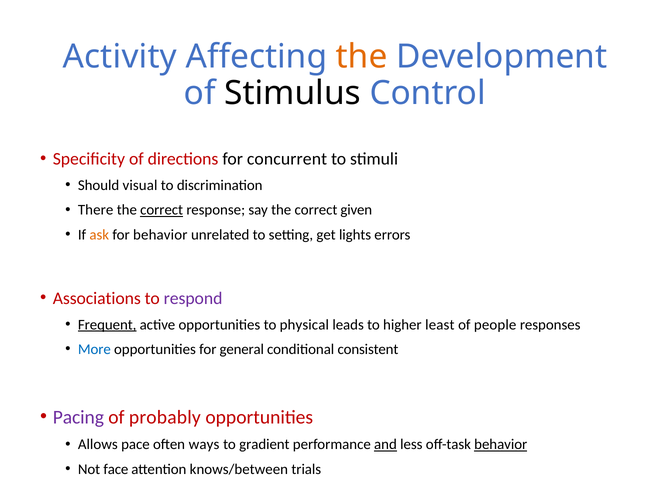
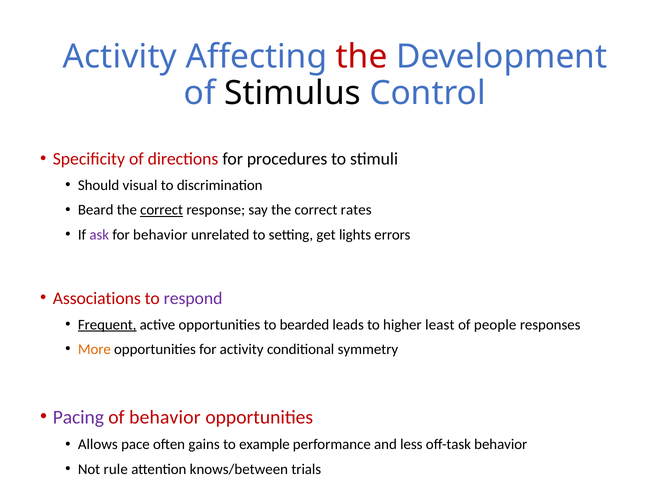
the colour: orange -> red (362, 57)
concurrent: concurrent -> procedures (287, 159)
There: There -> Beard (96, 210)
given: given -> rates (356, 210)
ask colour: orange -> purple (99, 235)
physical: physical -> bearded (304, 325)
More colour: blue -> orange (94, 350)
for general: general -> activity (242, 350)
consistent: consistent -> symmetry (368, 350)
of probably: probably -> behavior (165, 418)
ways: ways -> gains (204, 445)
gradient: gradient -> example (264, 445)
and underline: present -> none (385, 445)
behavior underline: present -> none (501, 445)
face: face -> rule (116, 470)
